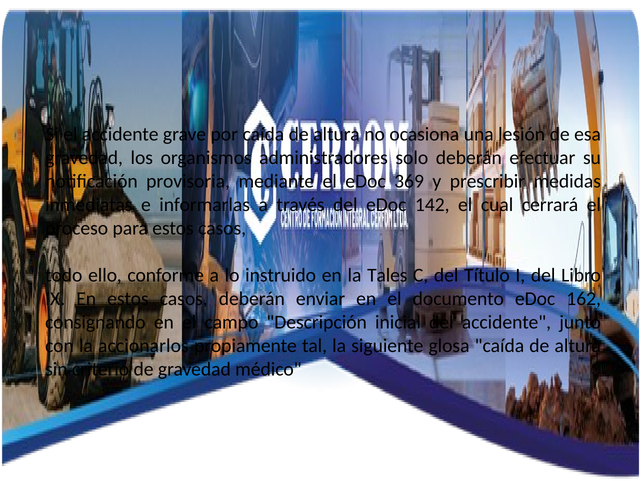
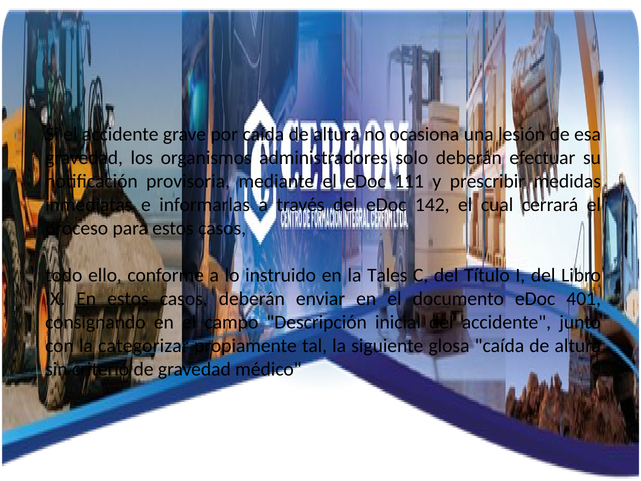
369: 369 -> 111 (409, 181)
162: 162 -> 401 (584, 299)
accionarlos: accionarlos -> categorizar (143, 346)
